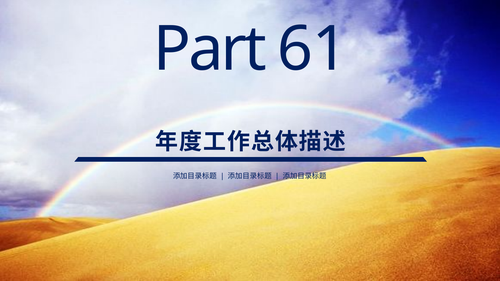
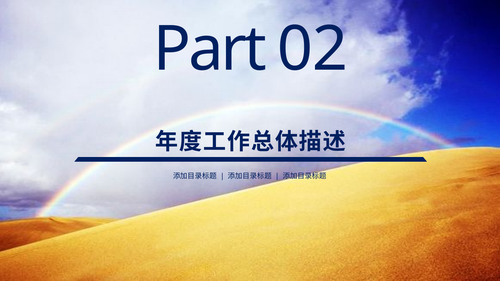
61: 61 -> 02 (312, 49)
